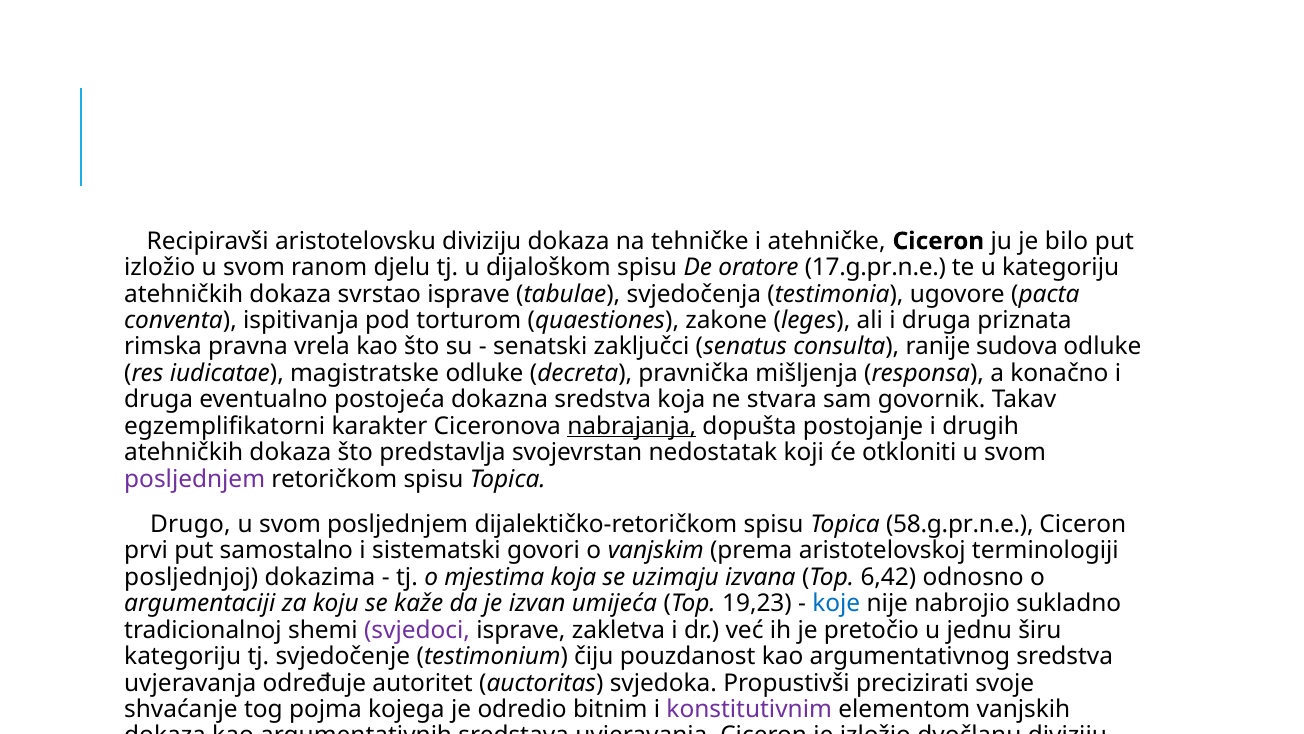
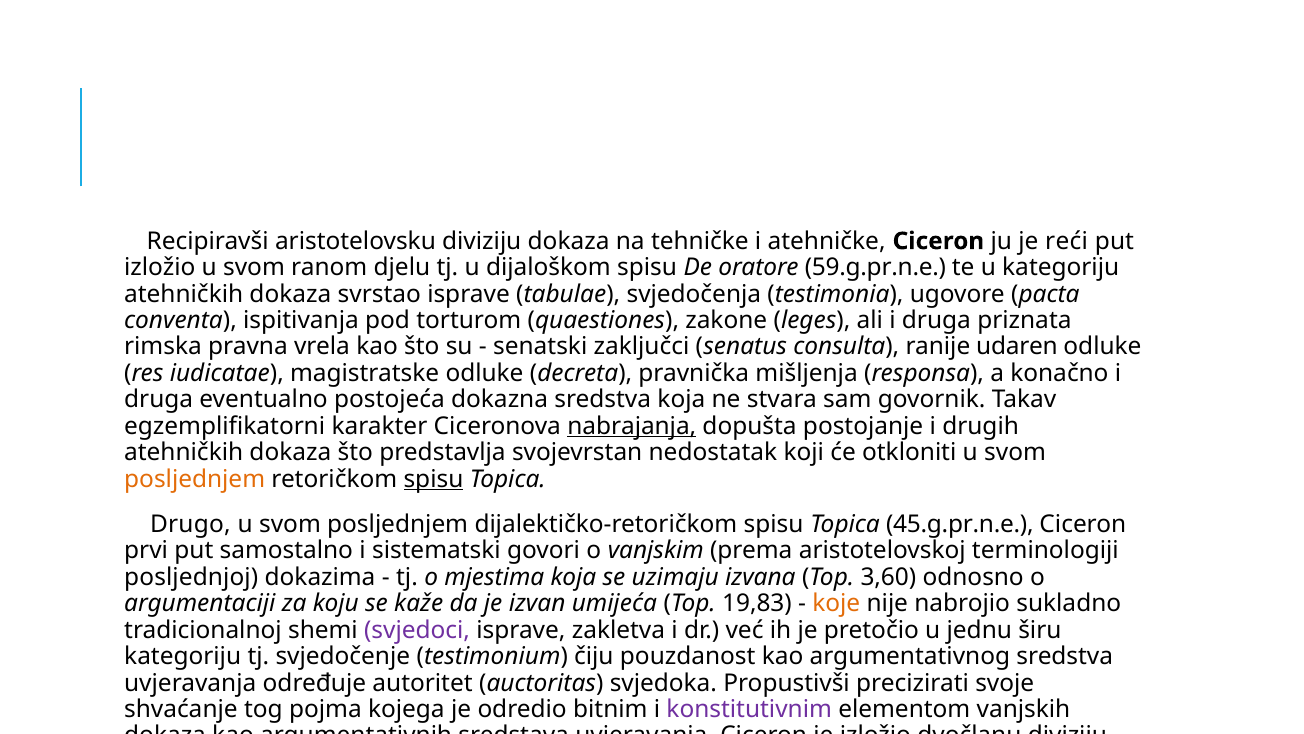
bilo: bilo -> reći (1067, 241)
17.g.pr.n.e: 17.g.pr.n.e -> 59.g.pr.n.e (875, 267)
sudova: sudova -> udaren (1017, 347)
posljednjem colour: purple -> orange (195, 479)
spisu underline: none -> present (433, 479)
58.g.pr.n.e: 58.g.pr.n.e -> 45.g.pr.n.e (960, 524)
6,42: 6,42 -> 3,60 (888, 577)
19,23: 19,23 -> 19,83 (757, 603)
koje colour: blue -> orange (836, 603)
